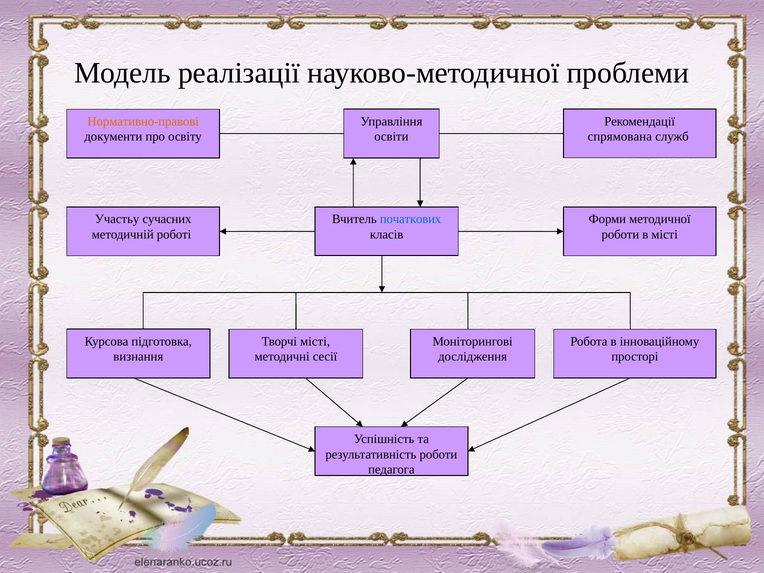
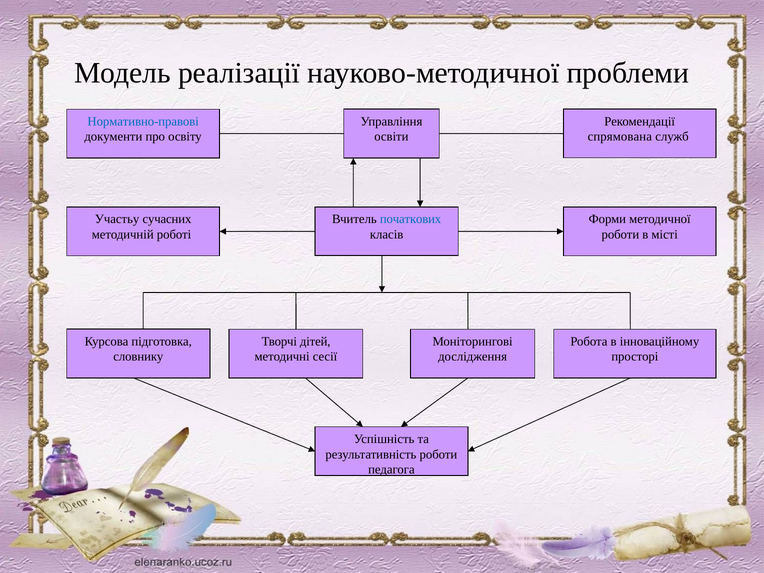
Нормативно-правові colour: orange -> blue (143, 121)
Творчі місті: місті -> дітей (315, 341)
визнання: визнання -> словнику (138, 357)
